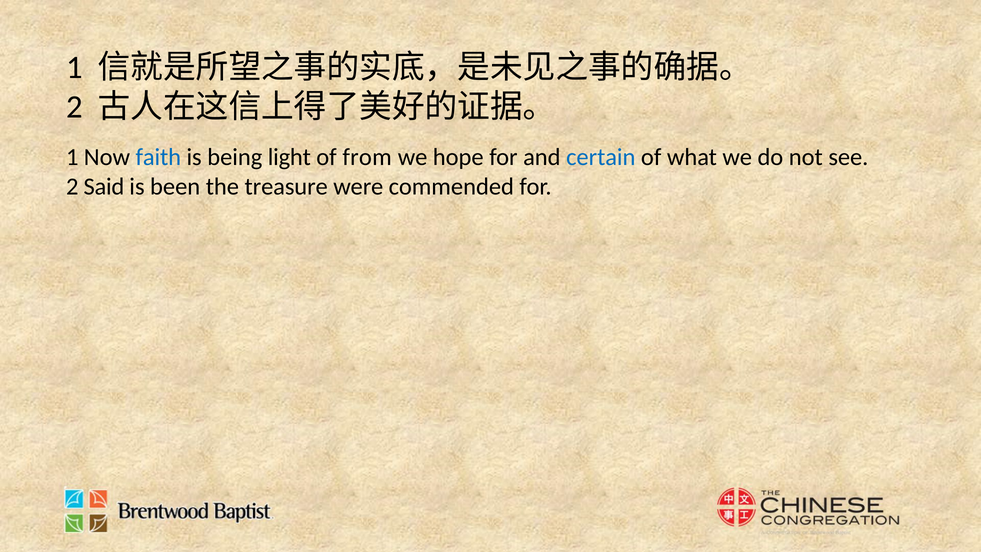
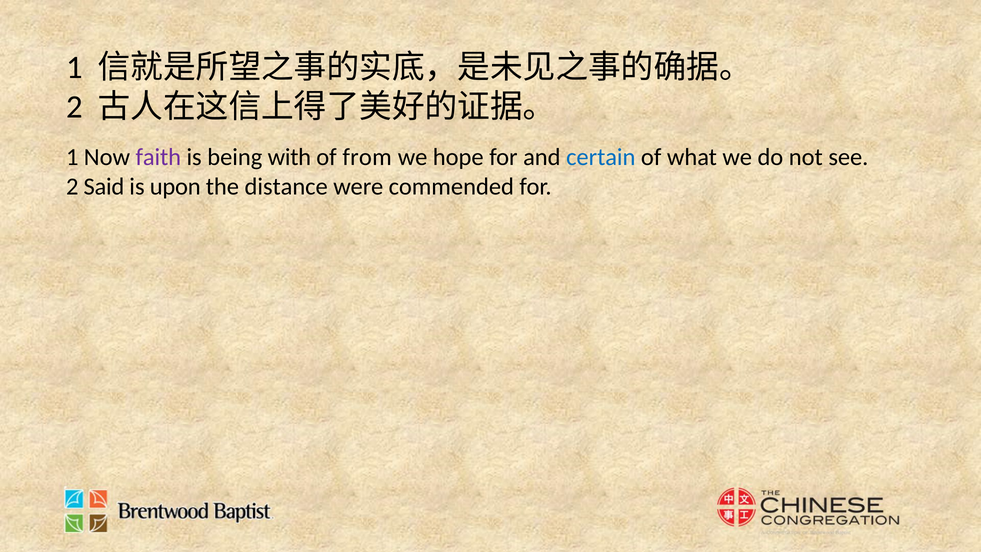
faith colour: blue -> purple (158, 157)
light: light -> with (289, 157)
been: been -> upon (175, 186)
treasure: treasure -> distance (286, 186)
